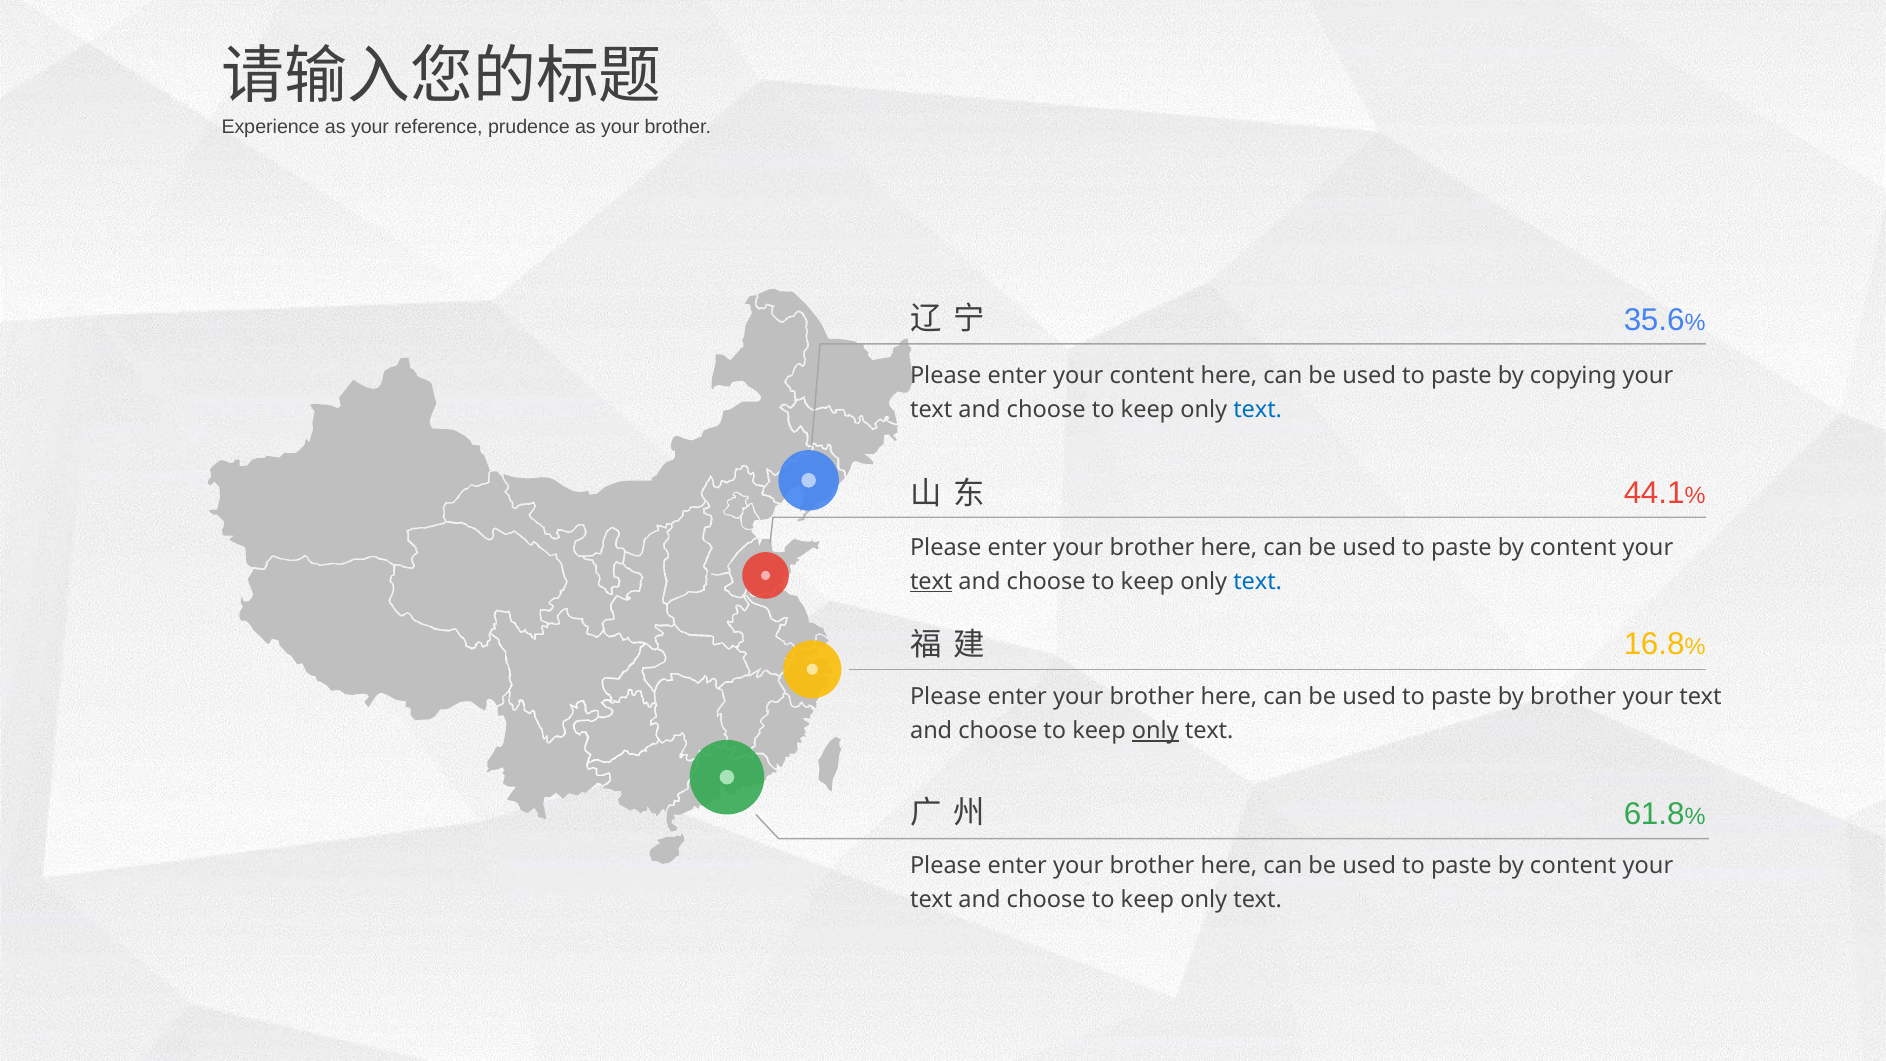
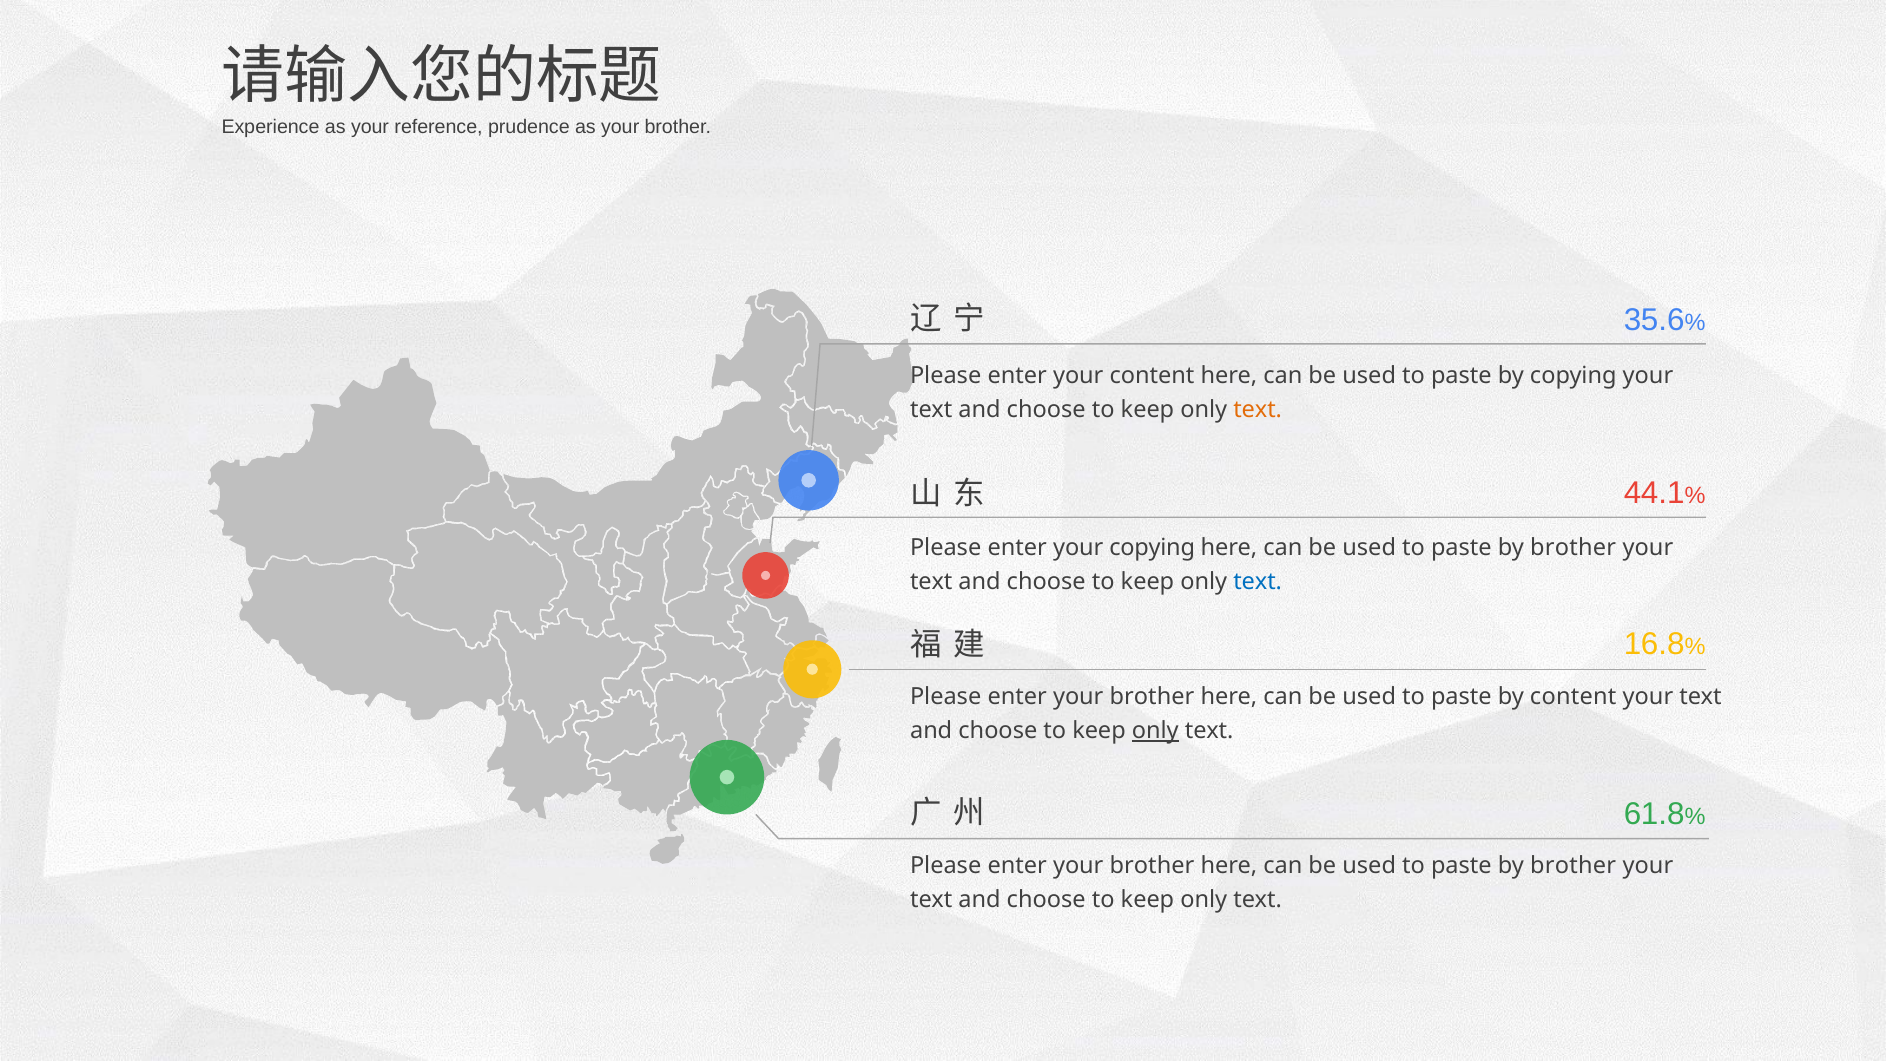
text colour: blue -> orange (1258, 410)
brother: brother -> copying (1152, 547)
content: content -> brother (1573, 547)
text underline: present -> none (931, 581)
by brother: brother -> content (1573, 697)
content: content -> brother (1573, 866)
